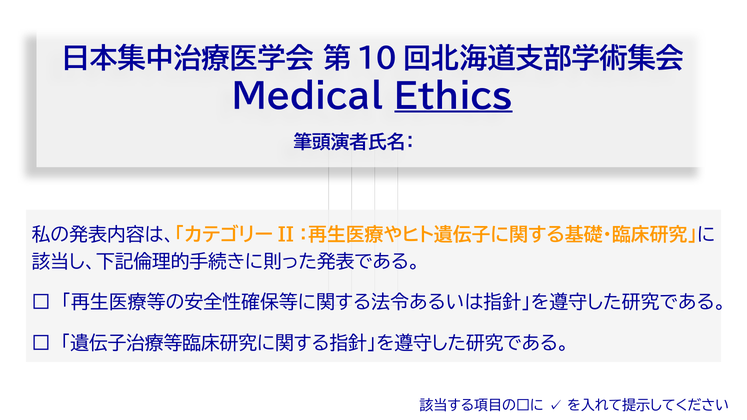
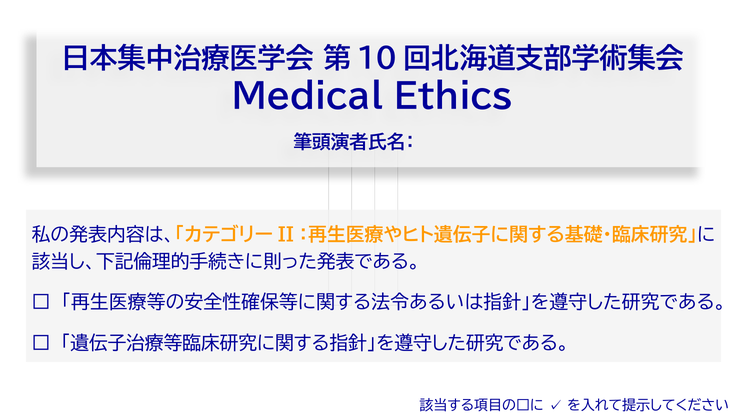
Ethics underline: present -> none (453, 97)
